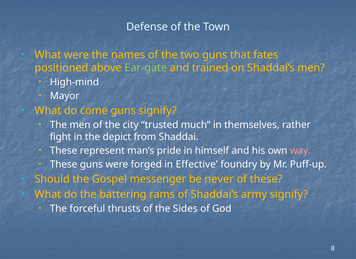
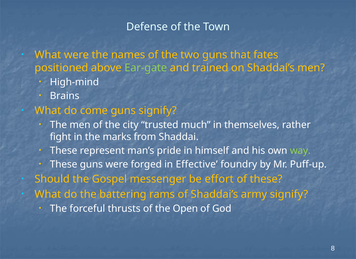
Mayor: Mayor -> Brains (65, 96)
depict: depict -> marks (117, 137)
way colour: pink -> light green (300, 151)
never: never -> effort (219, 179)
Sides: Sides -> Open (185, 208)
